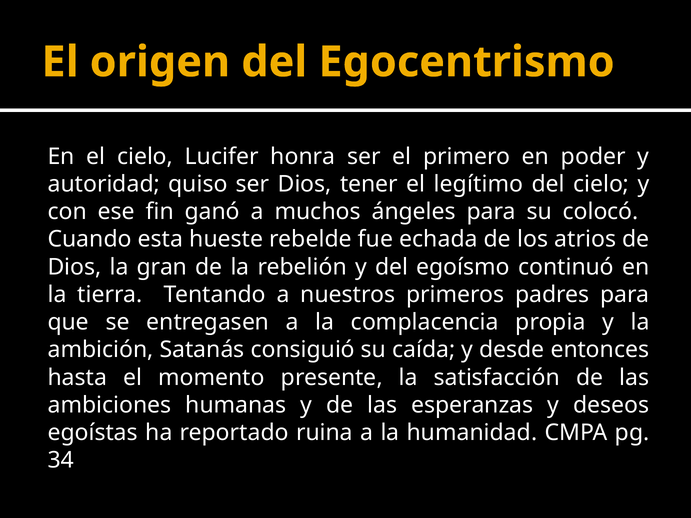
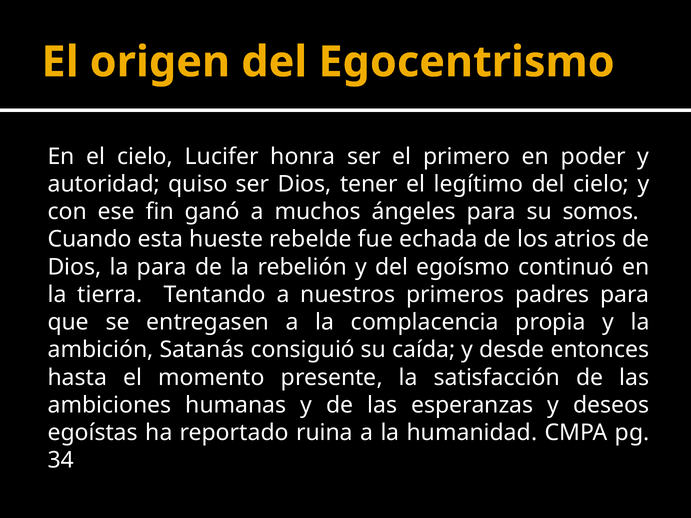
colocó: colocó -> somos (601, 212)
la gran: gran -> para (162, 267)
